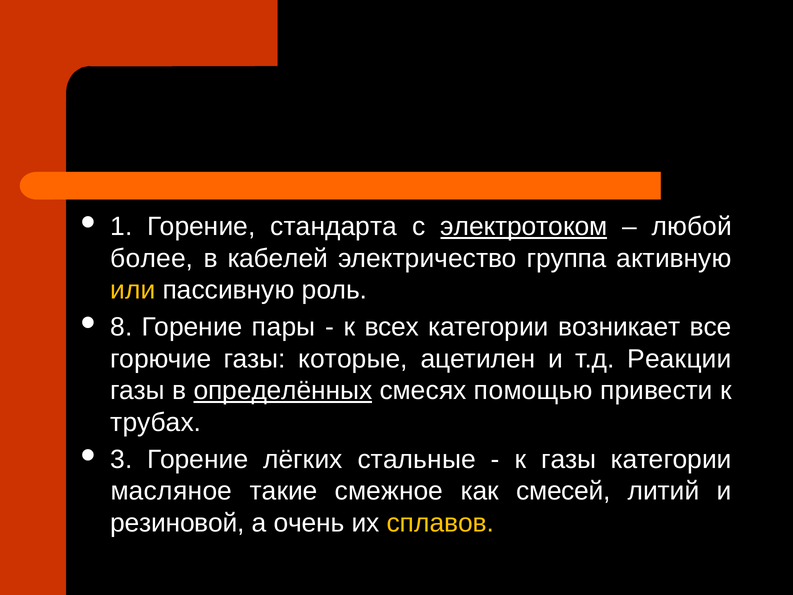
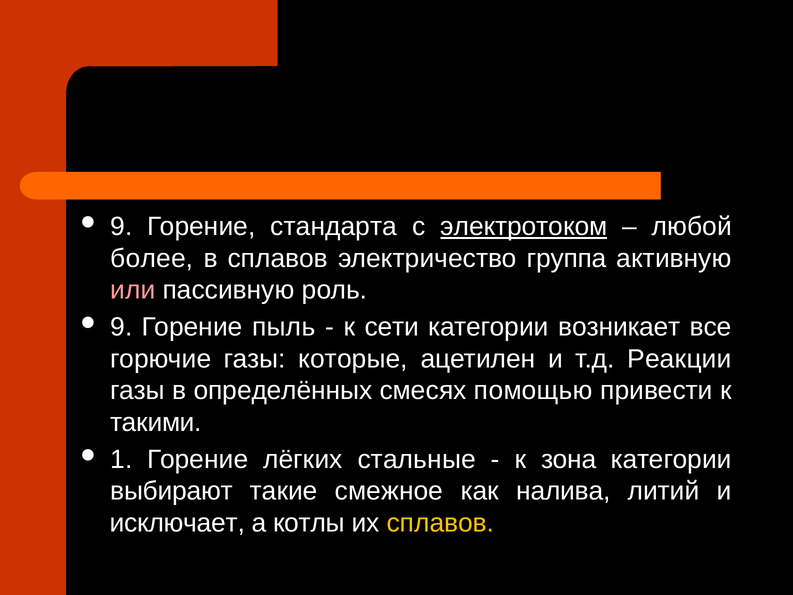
1: 1 -> 9 (121, 227)
в кабелей: кабелей -> сплавов (278, 258)
или colour: yellow -> pink (133, 290)
8: 8 -> 9 (121, 327)
пары: пары -> пыль (284, 327)
всех: всех -> сети (392, 327)
определённых underline: present -> none (283, 390)
трубах: трубах -> такими (156, 422)
3: 3 -> 1 (121, 459)
к газы: газы -> зона (569, 459)
масляное: масляное -> выбирают (172, 491)
смесей: смесей -> налива (563, 491)
резиновой: резиновой -> исключает (177, 523)
очень: очень -> котлы (309, 523)
